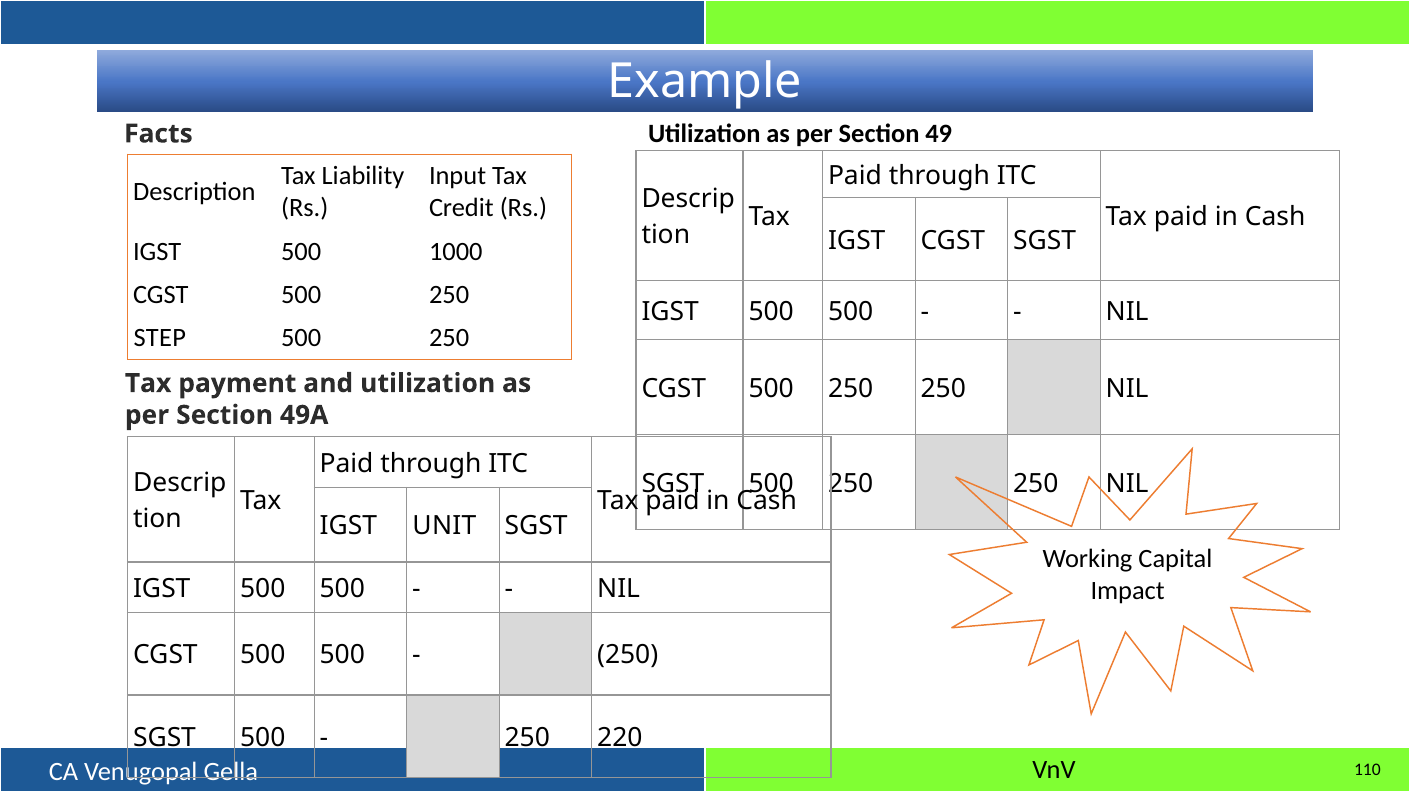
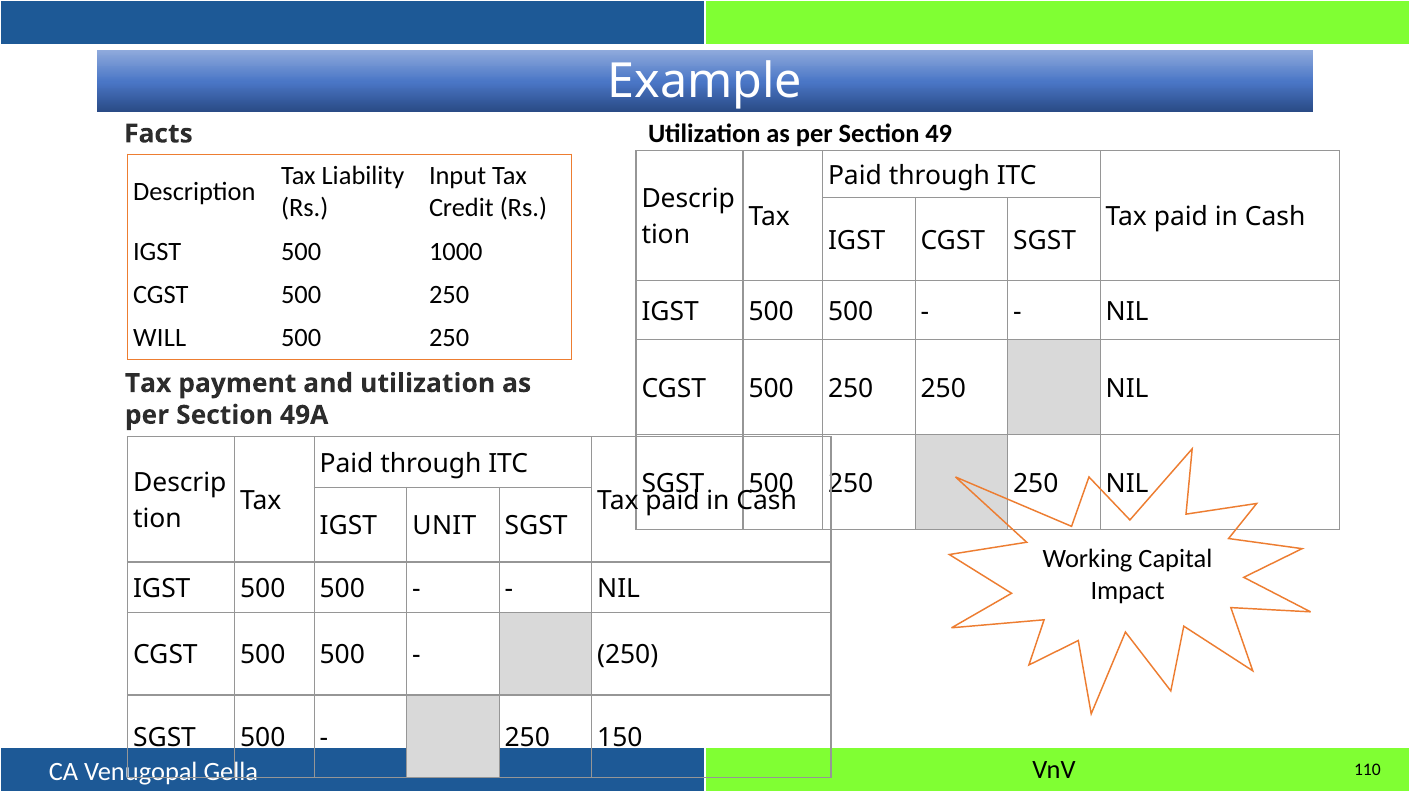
STEP: STEP -> WILL (160, 338)
220: 220 -> 150 (620, 738)
